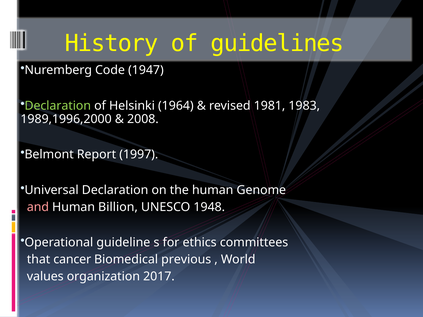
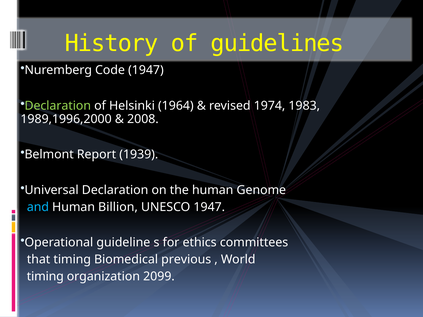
1981: 1981 -> 1974 (270, 106)
1997: 1997 -> 1939 (139, 155)
and colour: pink -> light blue (38, 207)
UNESCO 1948: 1948 -> 1947 (209, 207)
that cancer: cancer -> timing (72, 260)
values: values -> timing (45, 277)
2017: 2017 -> 2099 (159, 277)
